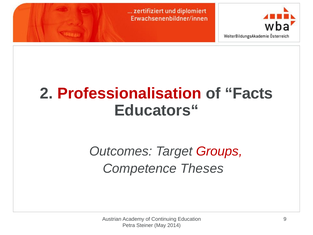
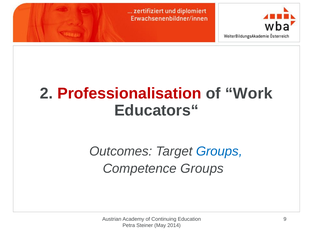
Facts: Facts -> Work (249, 93)
Groups colour: red -> blue (219, 151)
Competence Theses: Theses -> Groups (202, 168)
